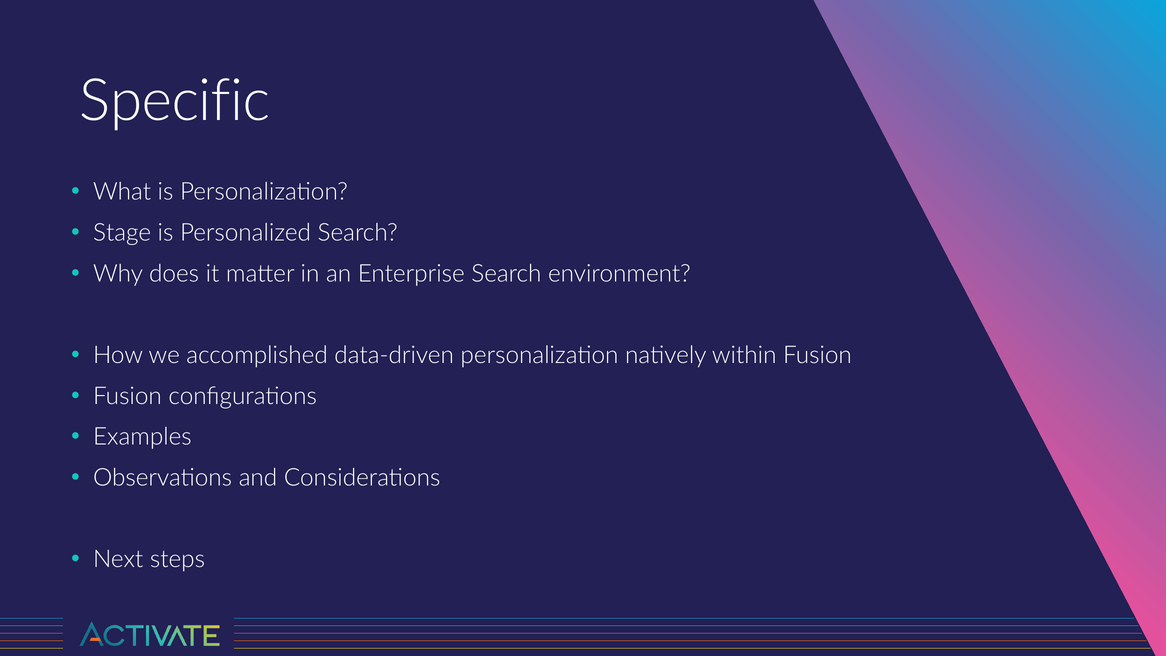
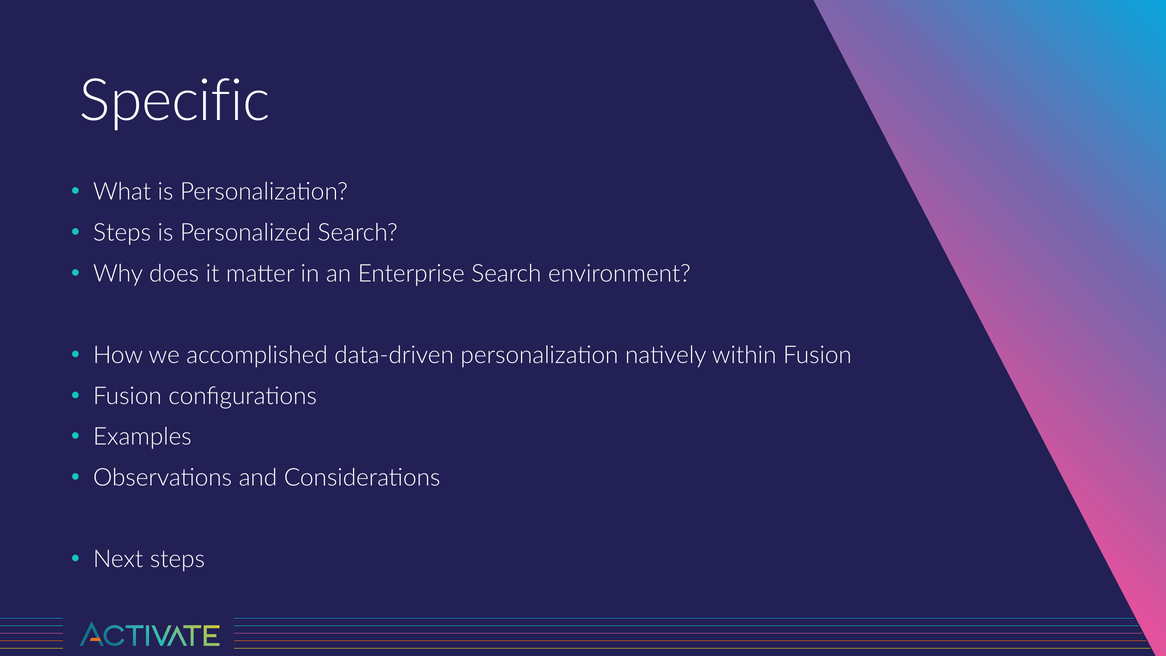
Stage: Stage -> Steps (122, 233)
